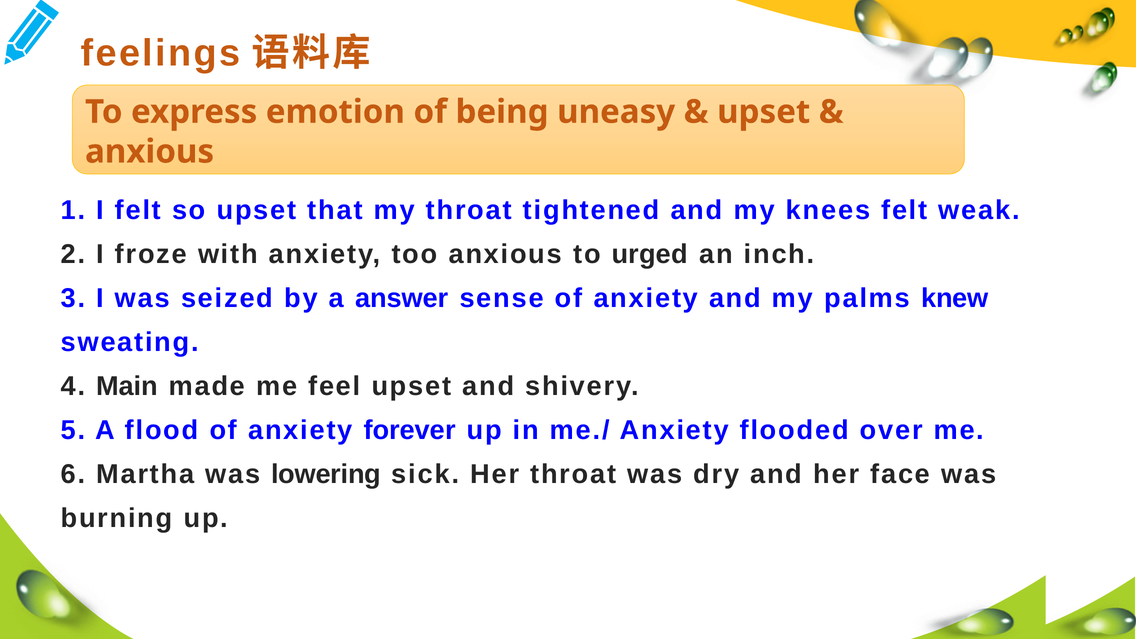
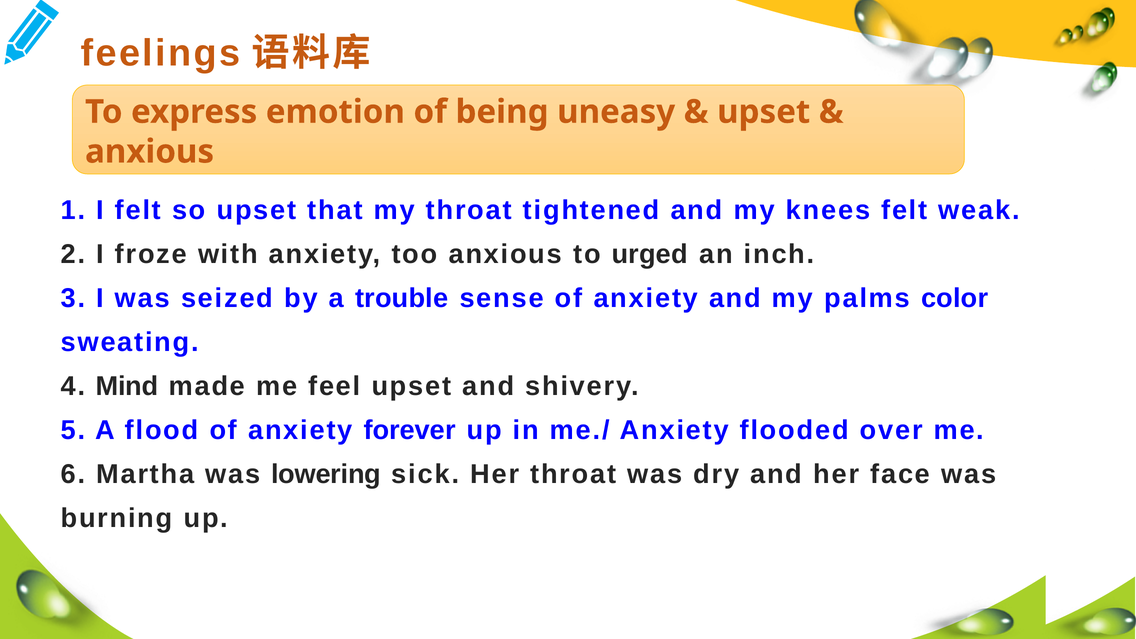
answer: answer -> trouble (402, 298)
knew: knew -> color (955, 298)
Main: Main -> Mind (127, 386)
